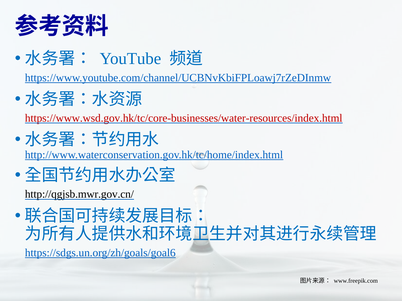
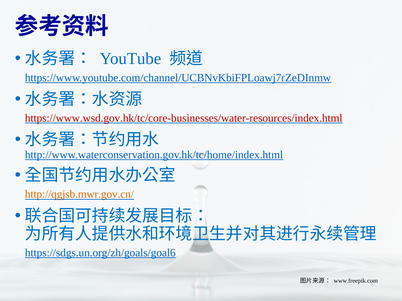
http://qgjsb.mwr.gov.cn/ colour: black -> orange (79, 195)
